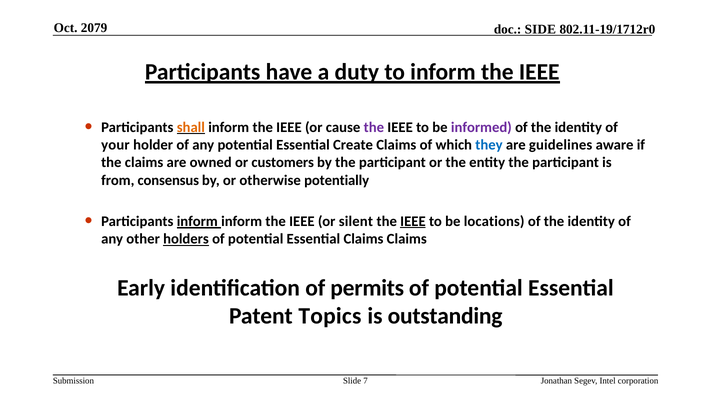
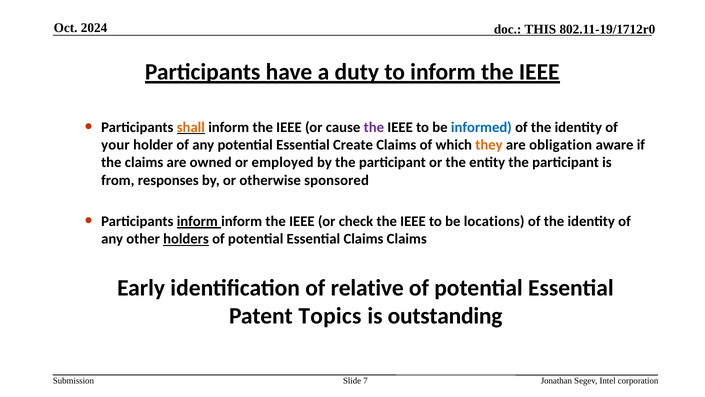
2079: 2079 -> 2024 (94, 28)
SIDE: SIDE -> THIS (540, 29)
informed colour: purple -> blue (481, 127)
they colour: blue -> orange (489, 145)
guidelines: guidelines -> obligation (561, 145)
customers: customers -> employed (283, 162)
consensus: consensus -> responses (168, 180)
potentially: potentially -> sponsored (337, 180)
silent: silent -> check (356, 221)
IEEE underline: present -> none (413, 221)
permits: permits -> relative (367, 288)
